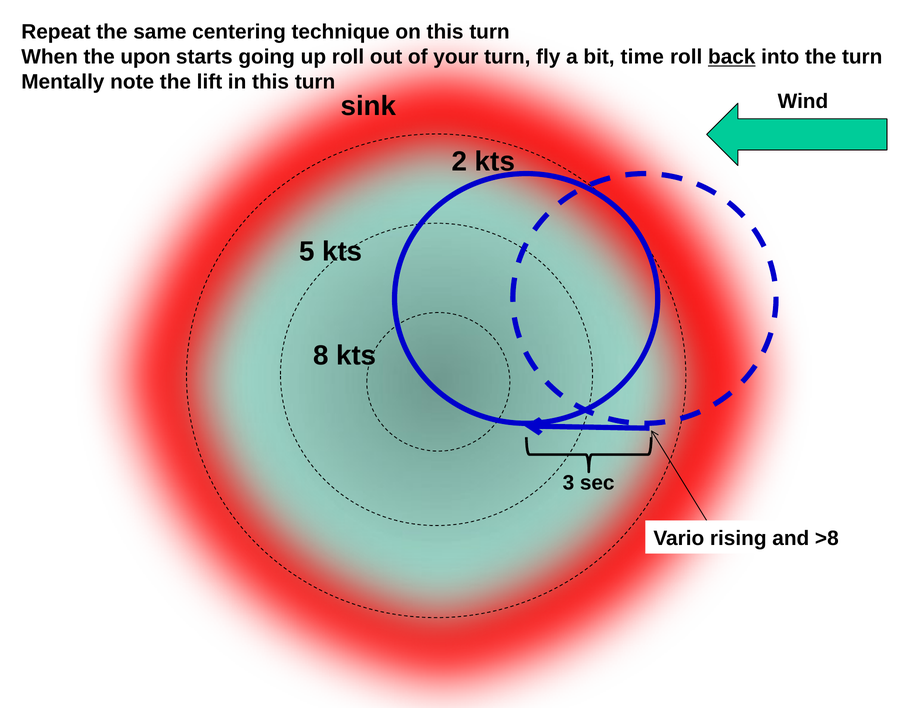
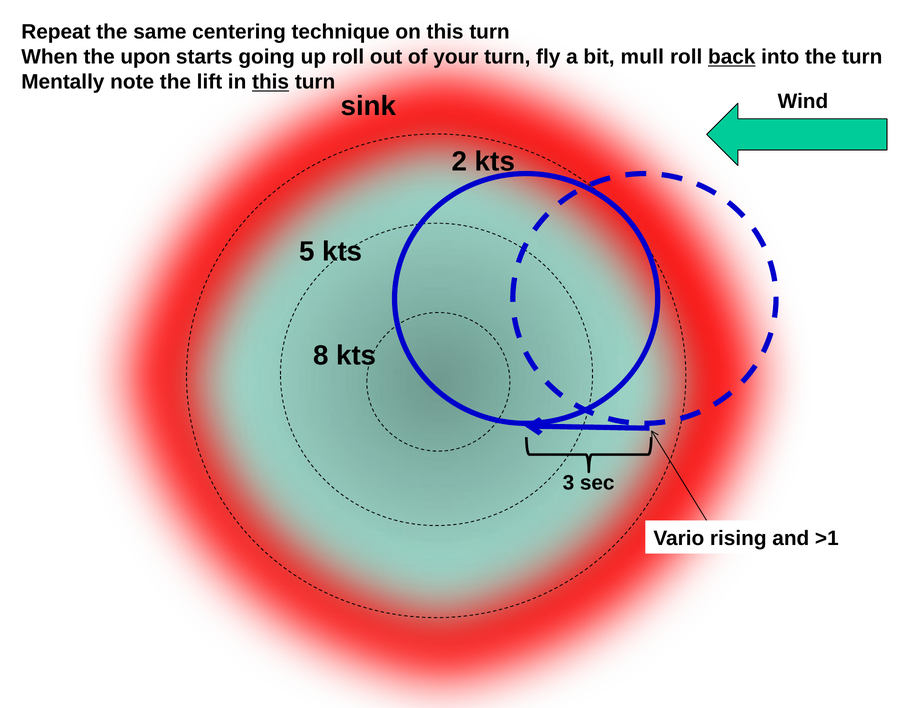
time: time -> mull (642, 57)
this underline: none -> present (271, 82)
>8: >8 -> >1 (827, 538)
